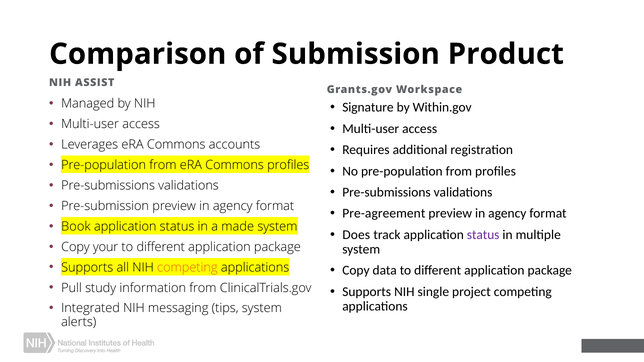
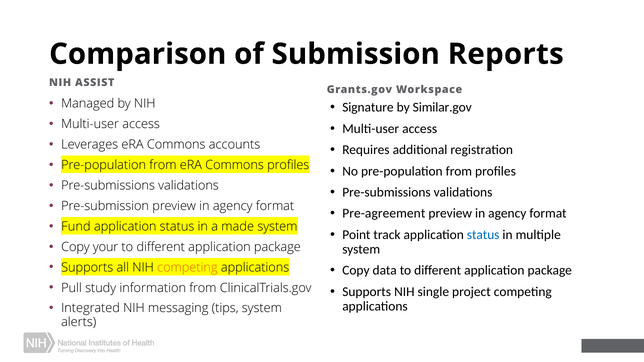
Product: Product -> Reports (506, 54)
Within.gov: Within.gov -> Similar.gov (442, 108)
Book: Book -> Fund (76, 227)
Does: Does -> Point (356, 235)
status colour: purple -> blue (483, 235)
